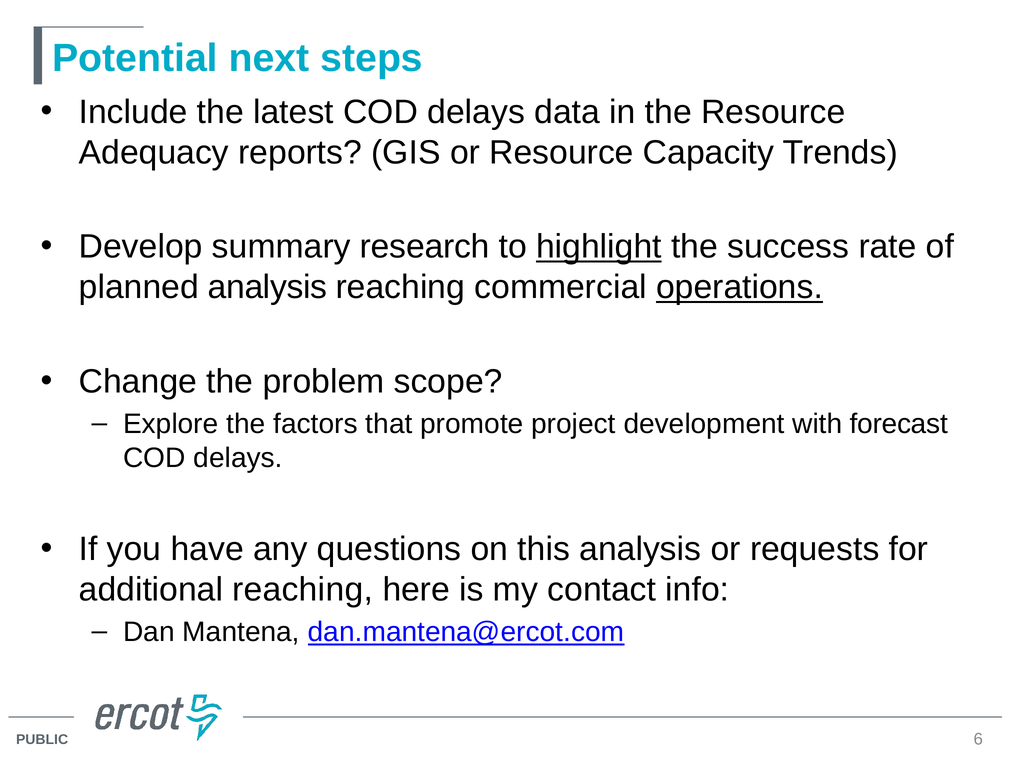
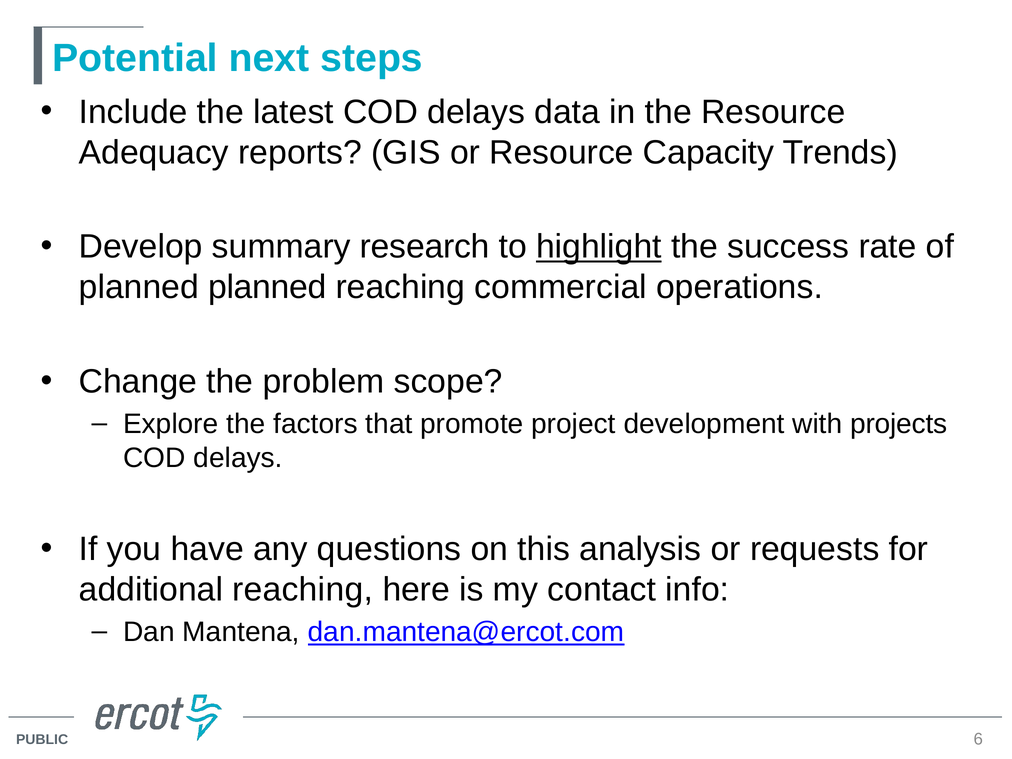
planned analysis: analysis -> planned (267, 287)
operations underline: present -> none (740, 287)
forecast: forecast -> projects (899, 424)
